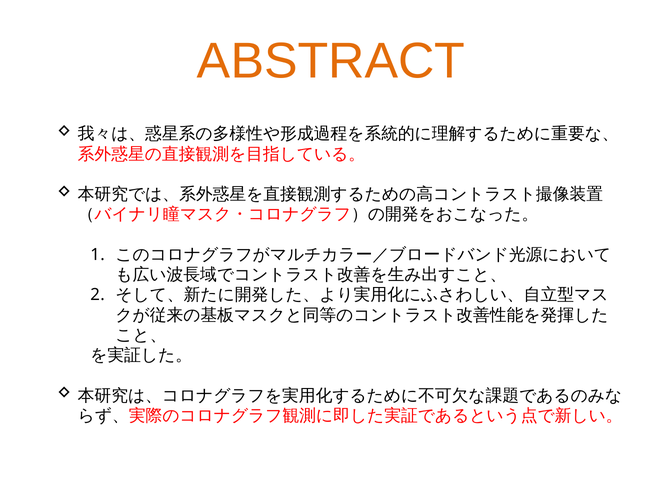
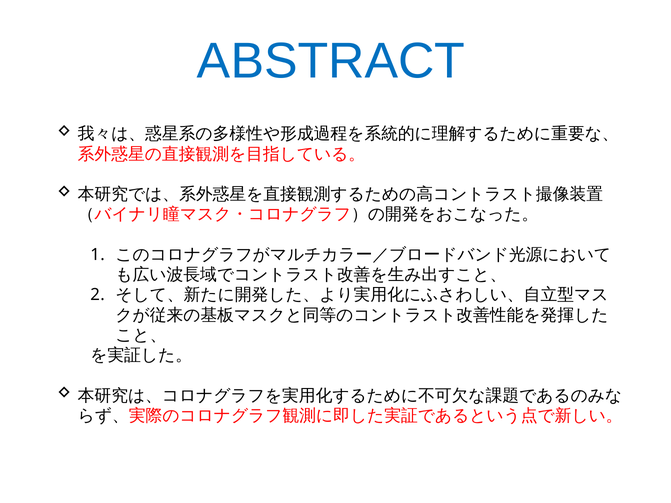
ABSTRACT colour: orange -> blue (331, 61)
